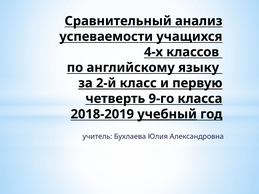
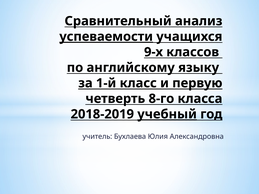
успеваемости underline: none -> present (106, 37)
4-х: 4-х -> 9-х (154, 52)
2-й: 2-й -> 1-й (106, 83)
9-го: 9-го -> 8-го (161, 99)
